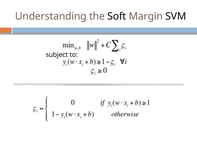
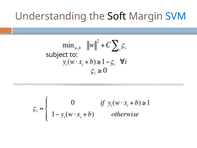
SVM colour: black -> blue (176, 16)
